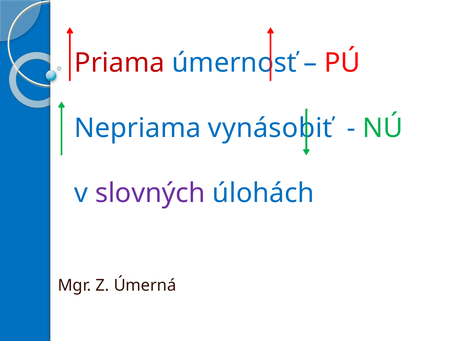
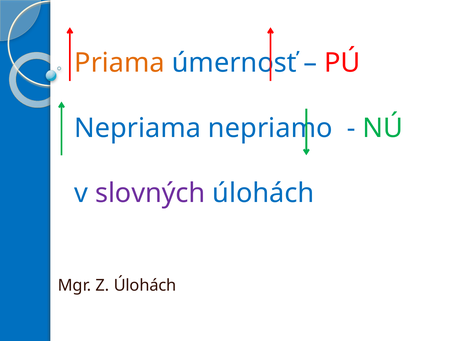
Priama colour: red -> orange (120, 63)
vynásobiť: vynásobiť -> nepriamo (270, 128)
Z Úmerná: Úmerná -> Úlohách (145, 286)
